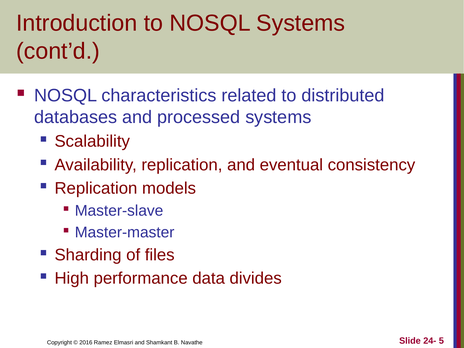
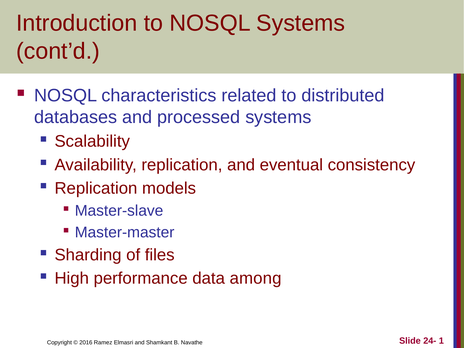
divides: divides -> among (256, 278)
5: 5 -> 1 (441, 341)
